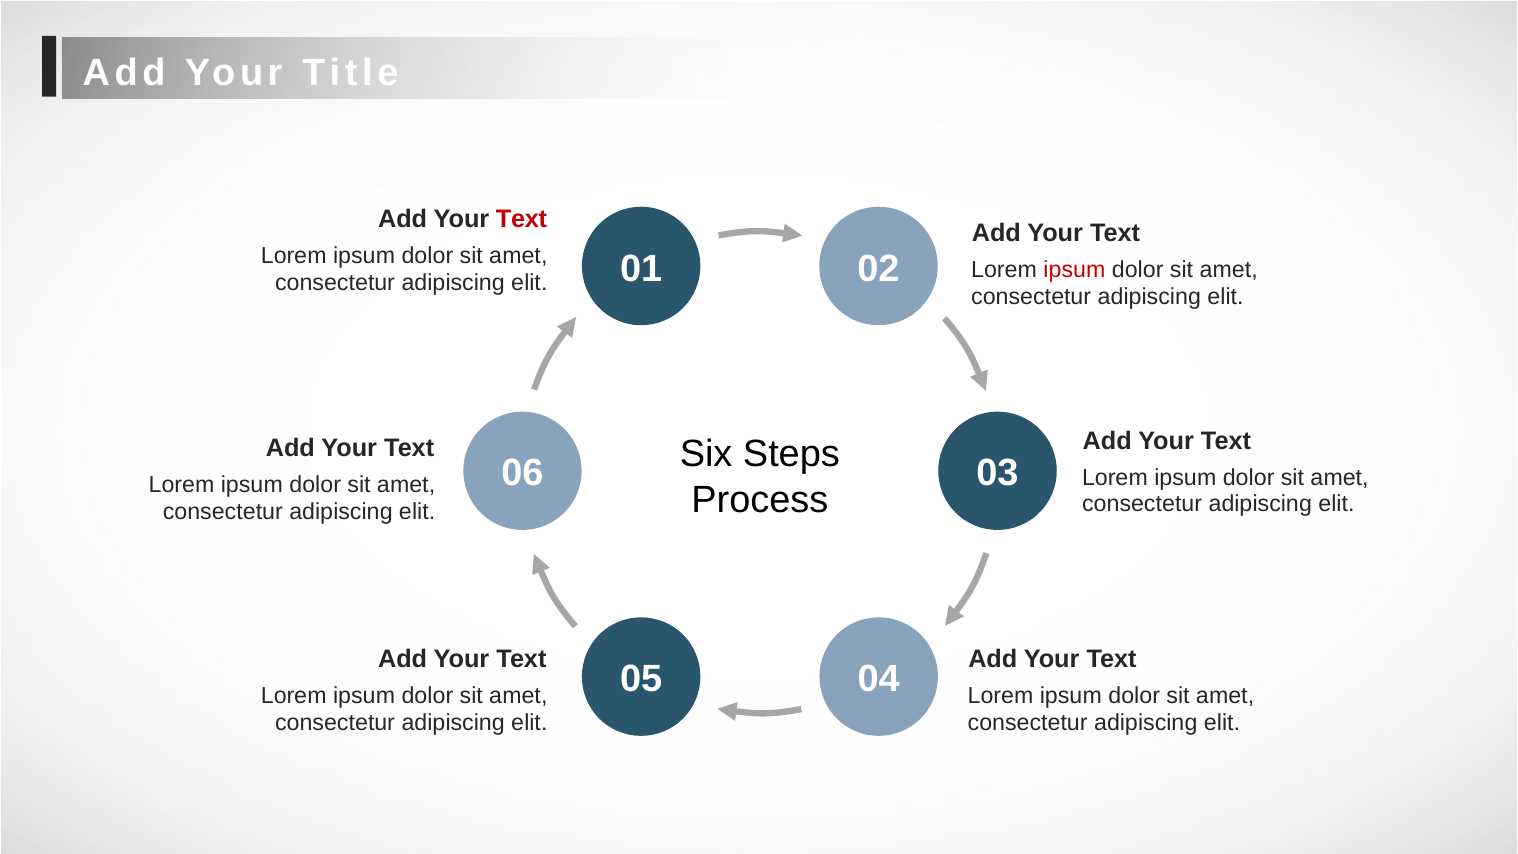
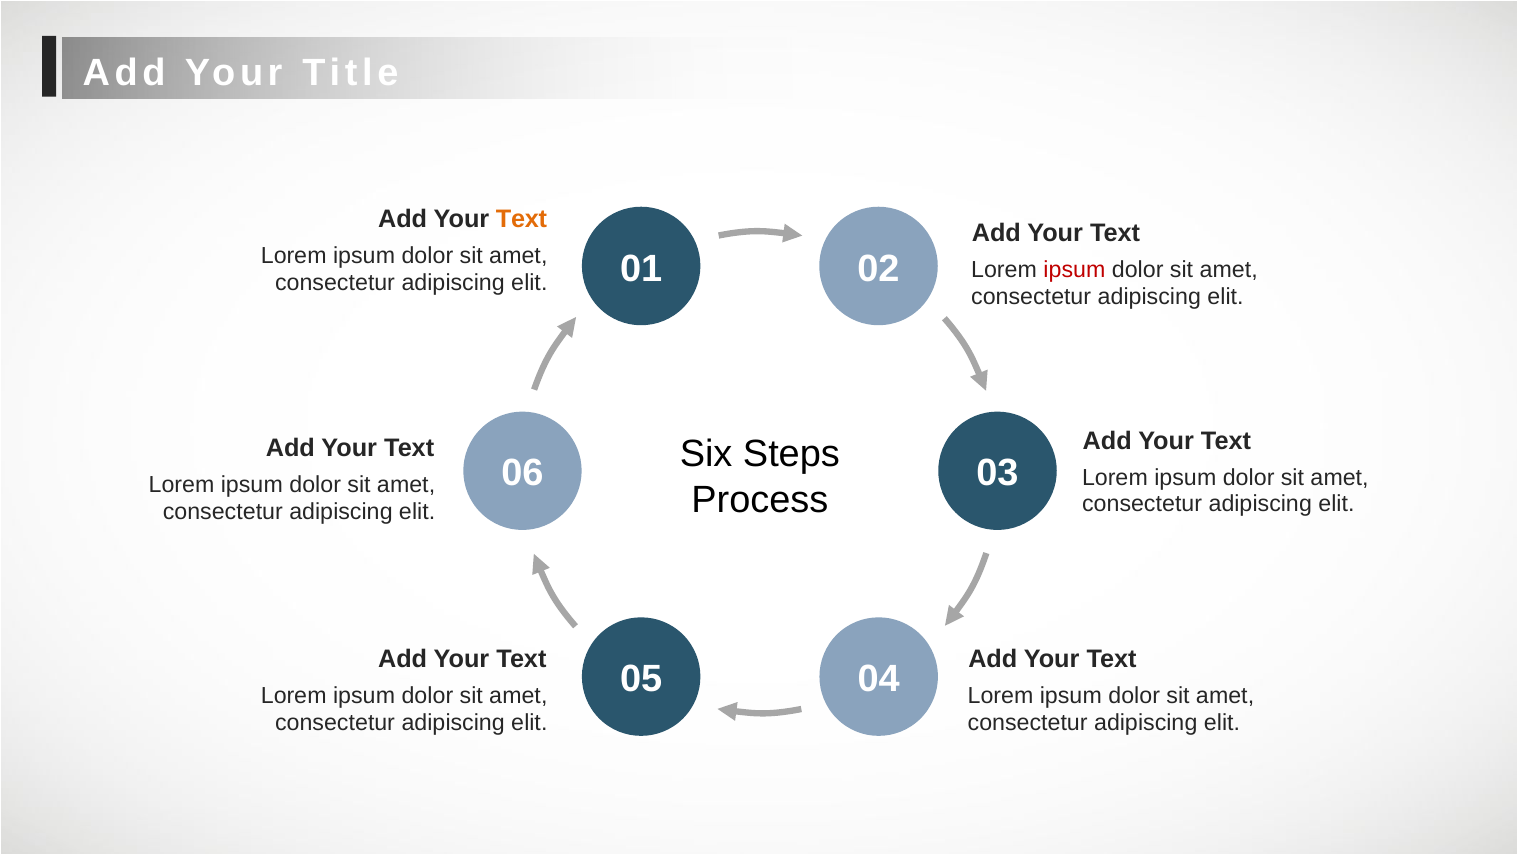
Text colour: red -> orange (522, 219)
